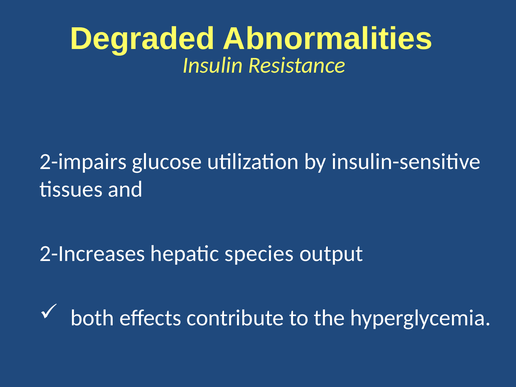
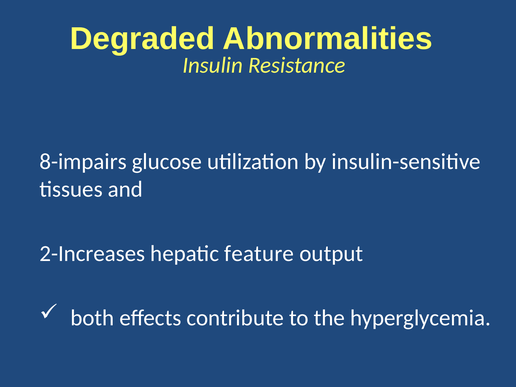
2-impairs: 2-impairs -> 8-impairs (83, 162)
species: species -> feature (259, 253)
